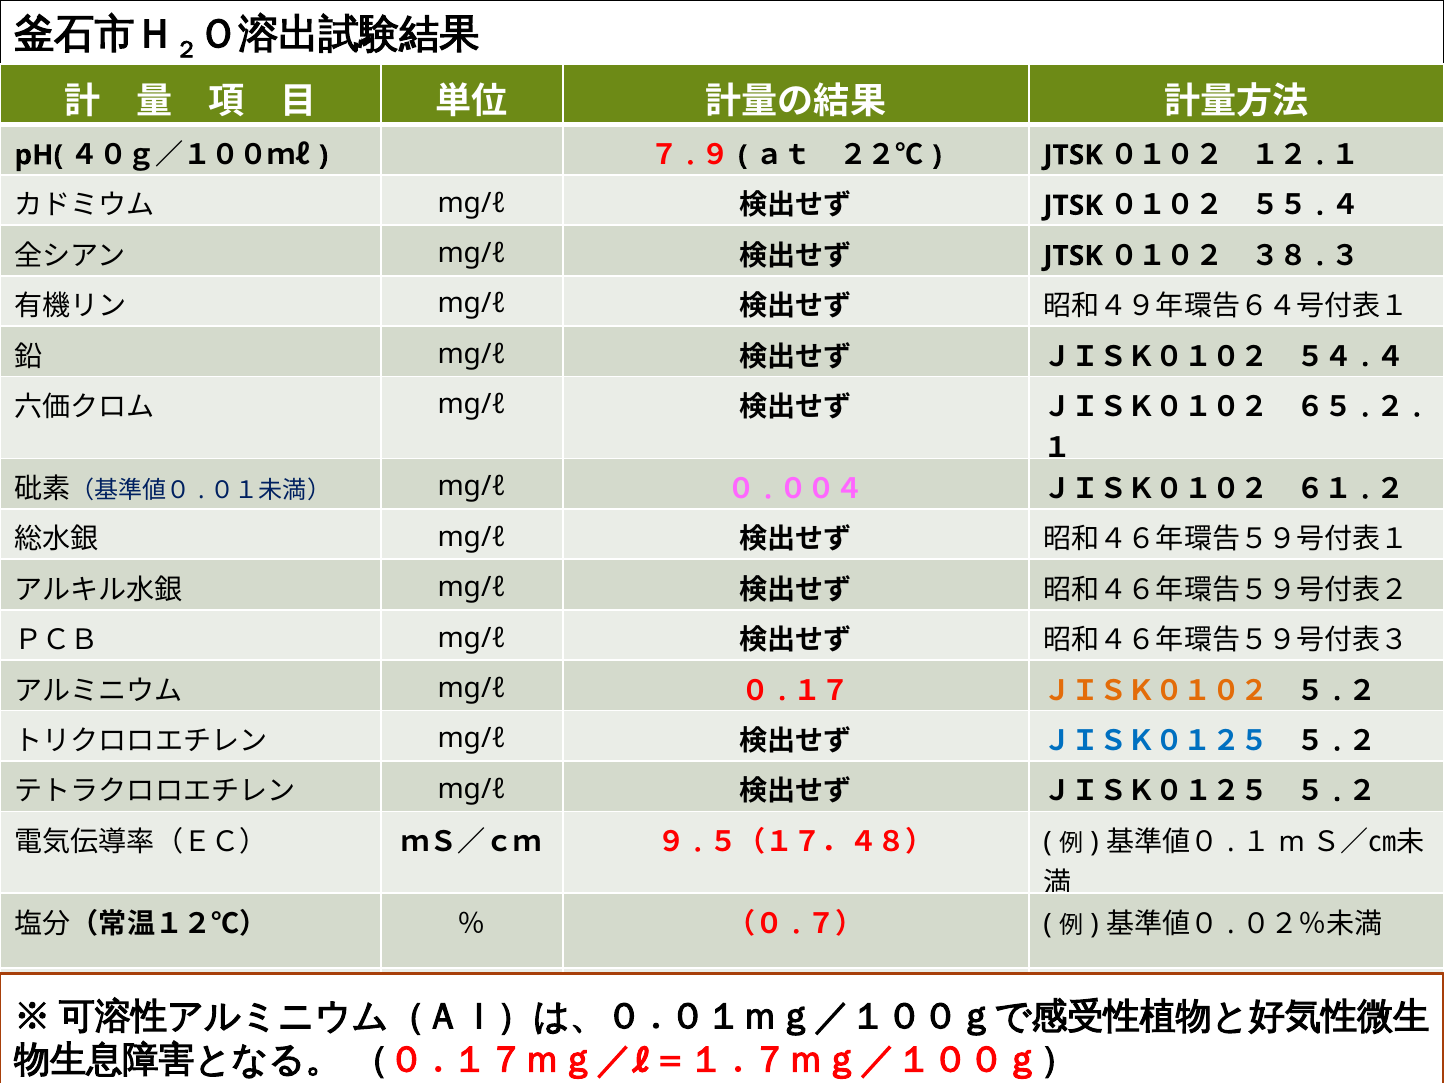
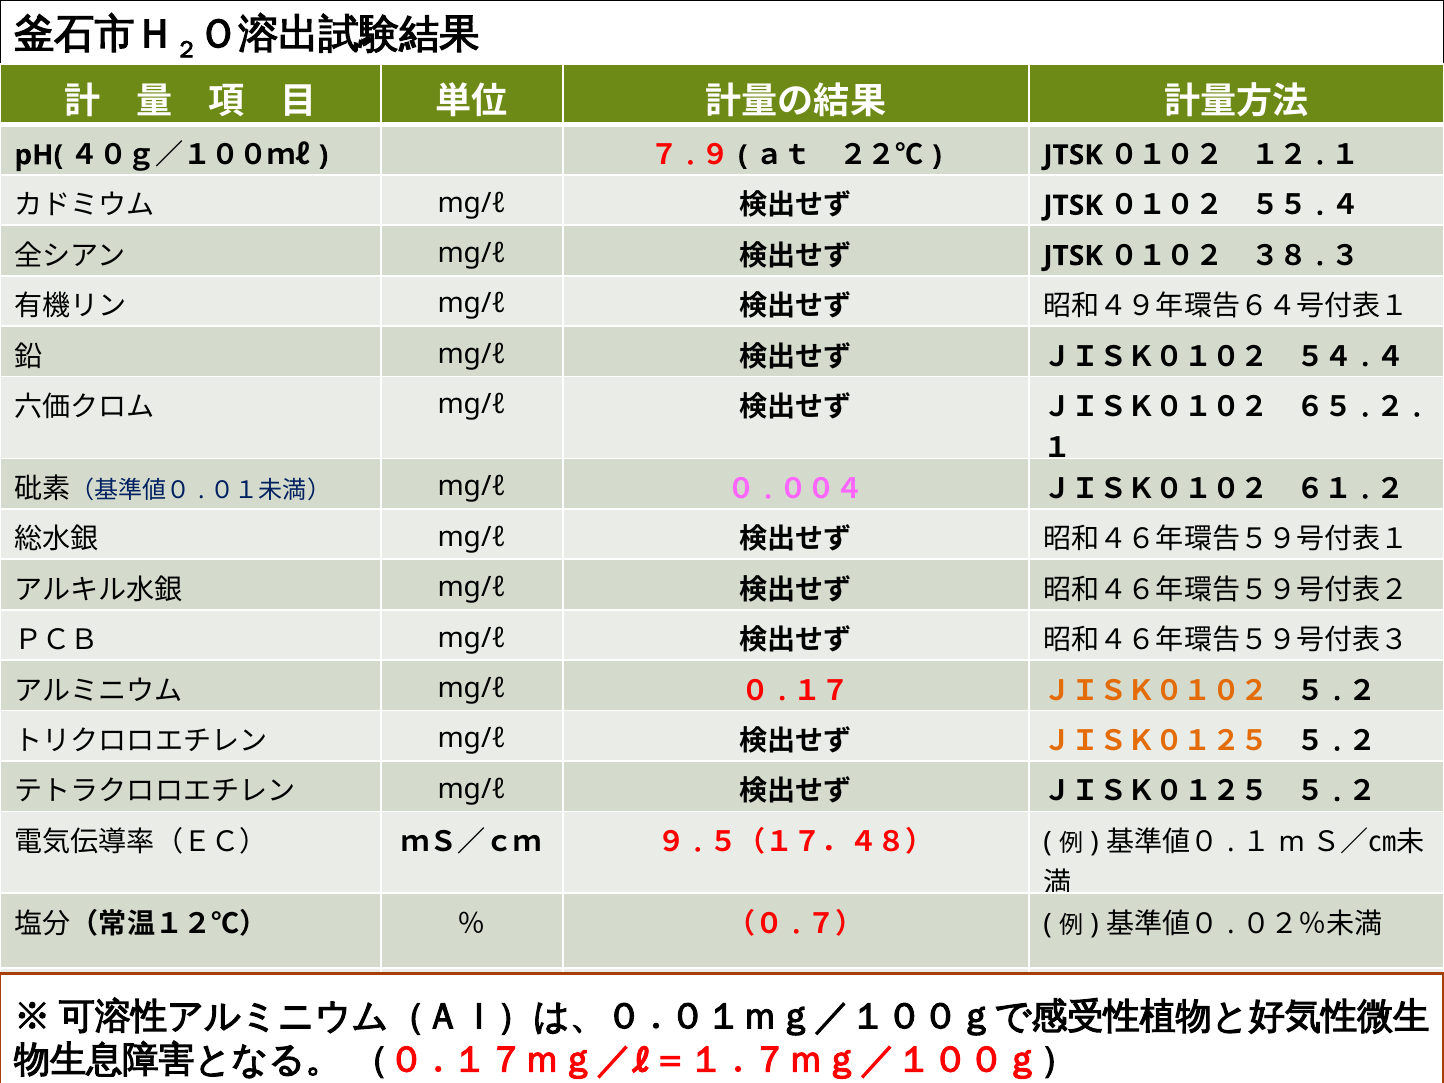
ＪＩＳＫ０１２５ colour: blue -> orange (1156, 741)
